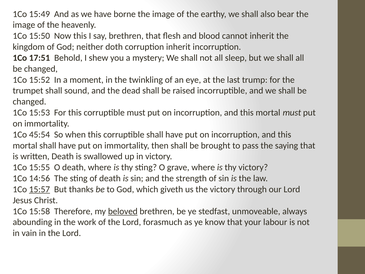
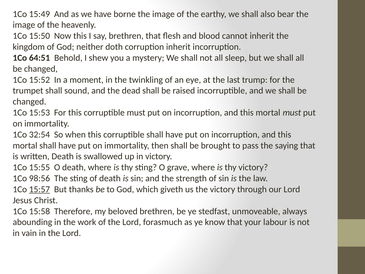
17:51: 17:51 -> 64:51 (40, 58)
45:54: 45:54 -> 32:54 (39, 134)
14:56: 14:56 -> 98:56 (39, 178)
beloved underline: present -> none (123, 211)
